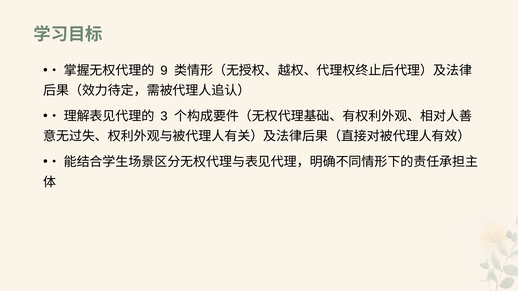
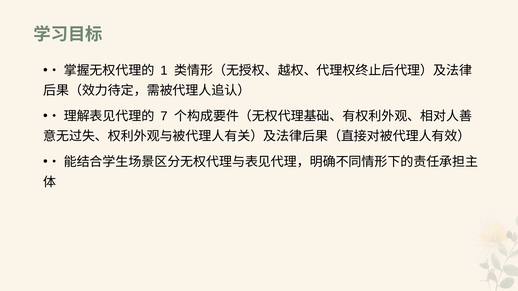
9: 9 -> 1 (164, 71)
3: 3 -> 7 (164, 116)
